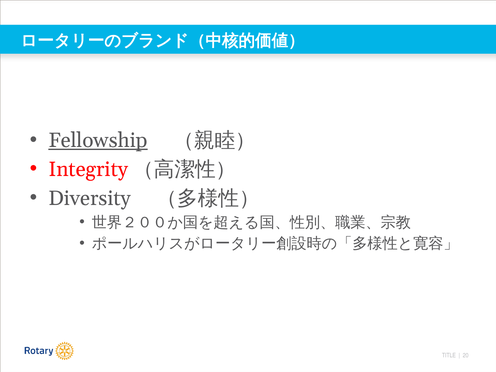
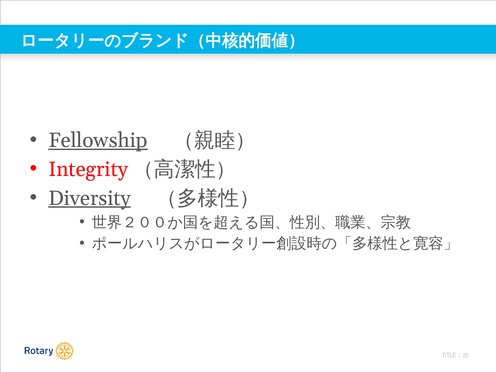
Diversity underline: none -> present (90, 198)
